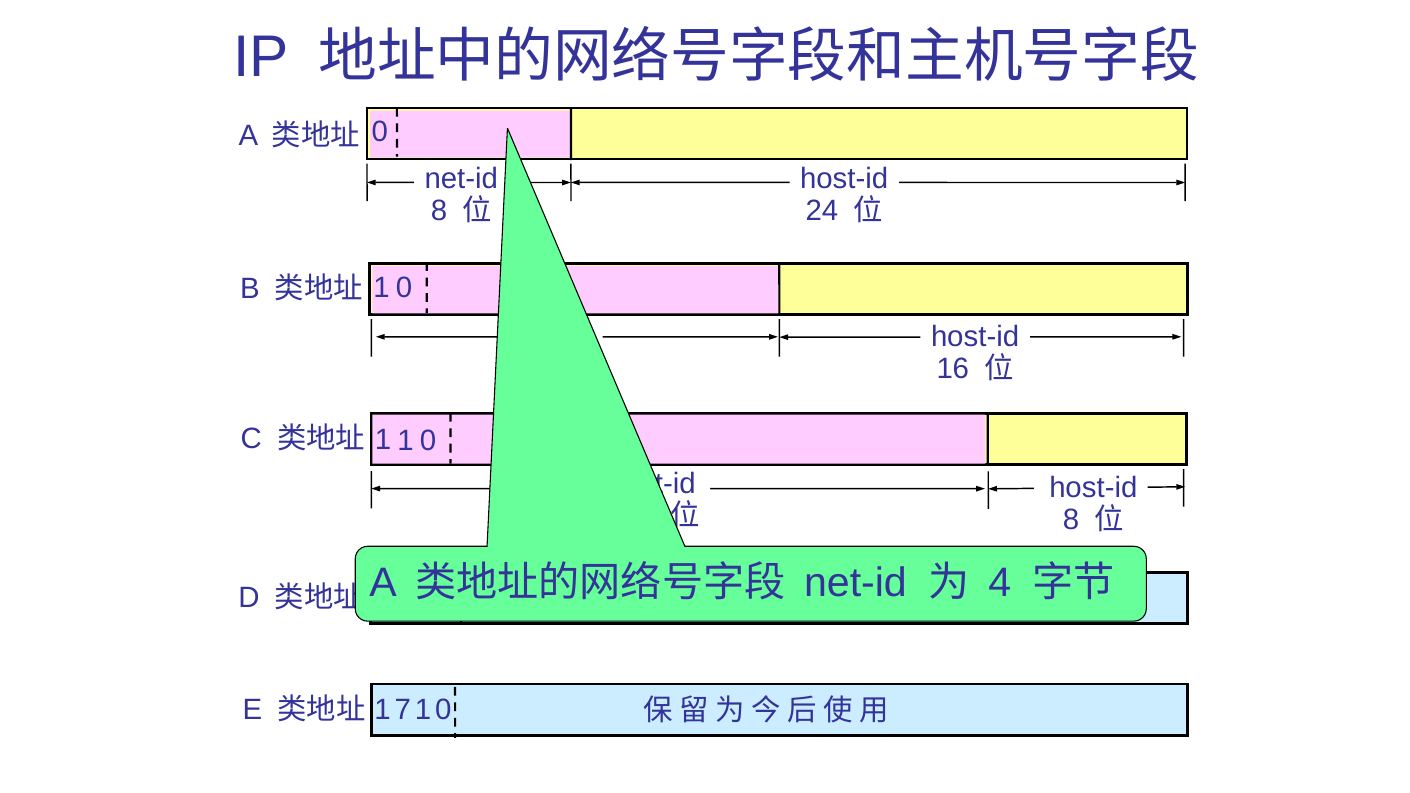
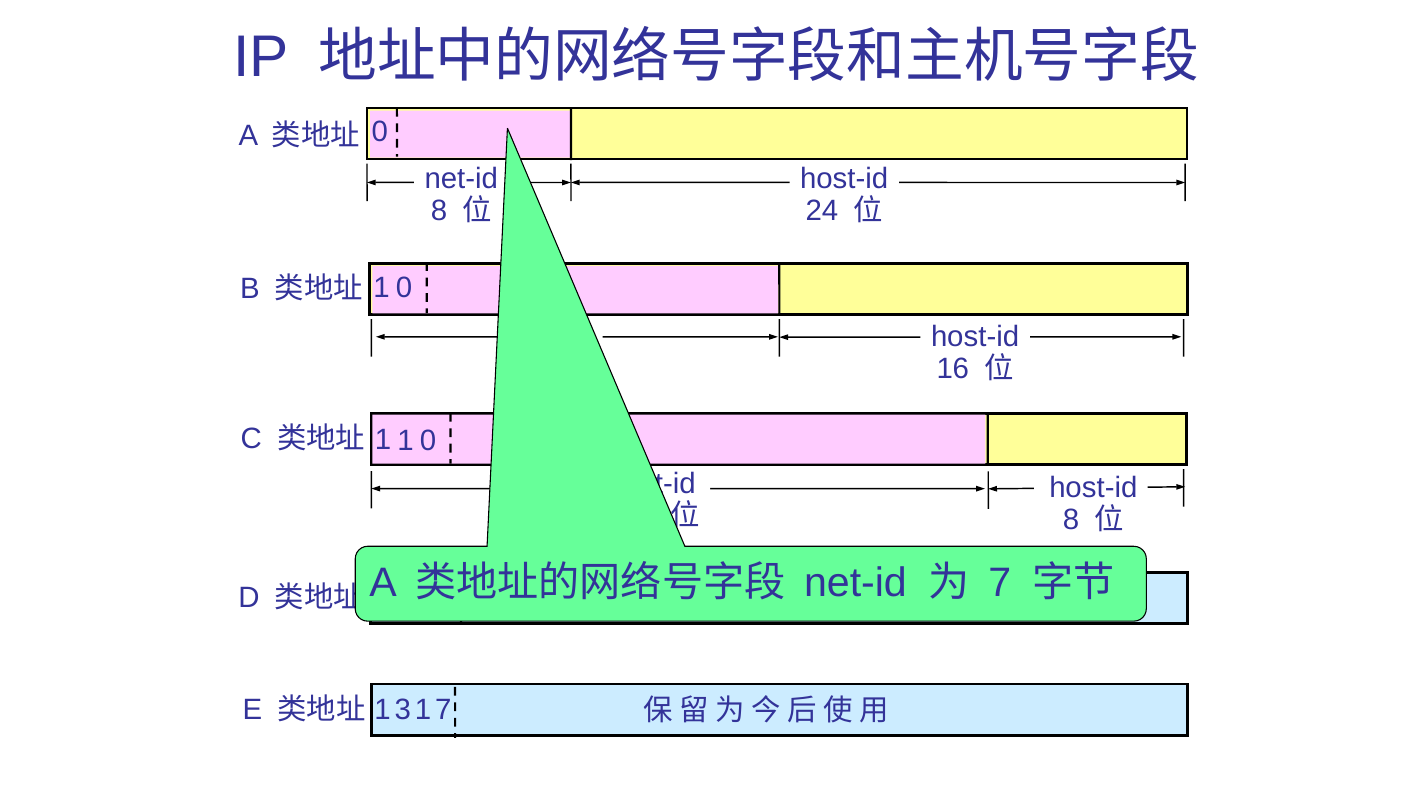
4: 4 -> 7 (1000, 583)
7: 7 -> 3 (403, 710)
0: 0 -> 7 (443, 710)
